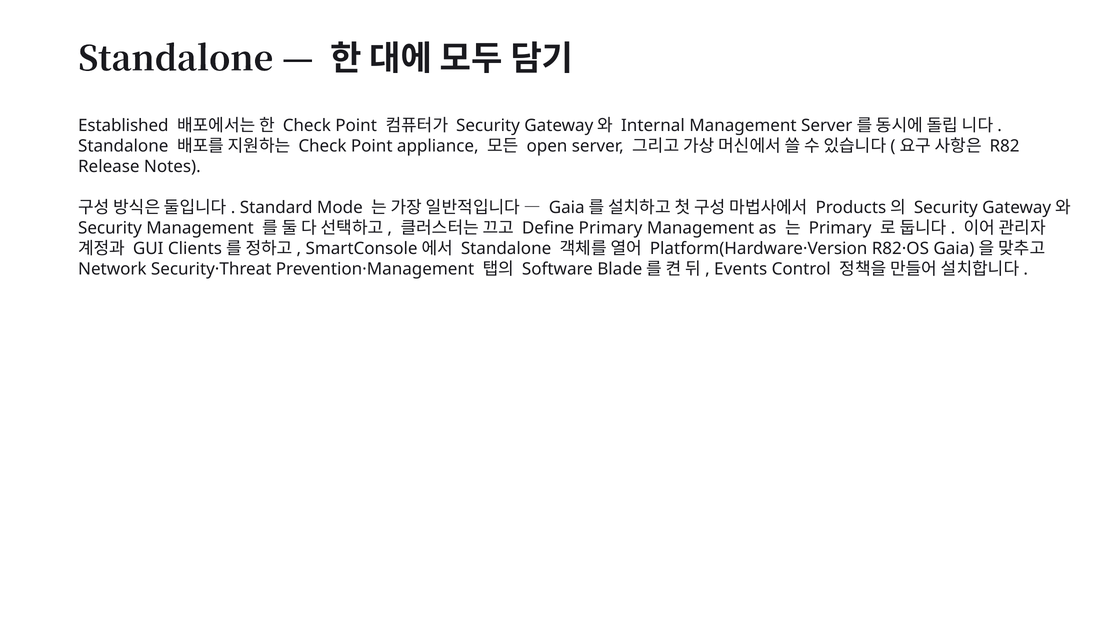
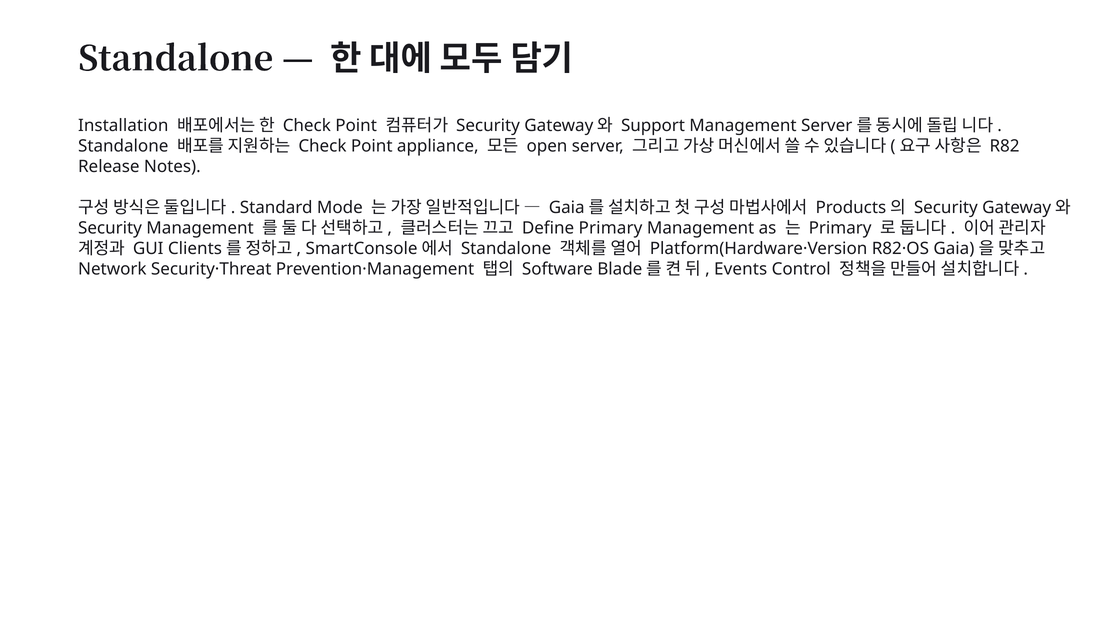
Established: Established -> Installation (123, 126)
Internal: Internal -> Support (653, 126)
